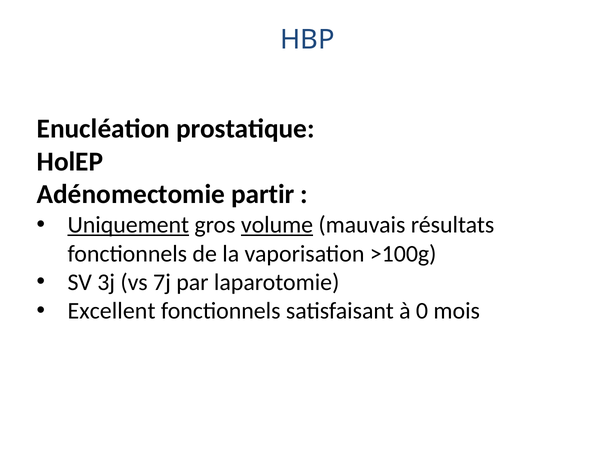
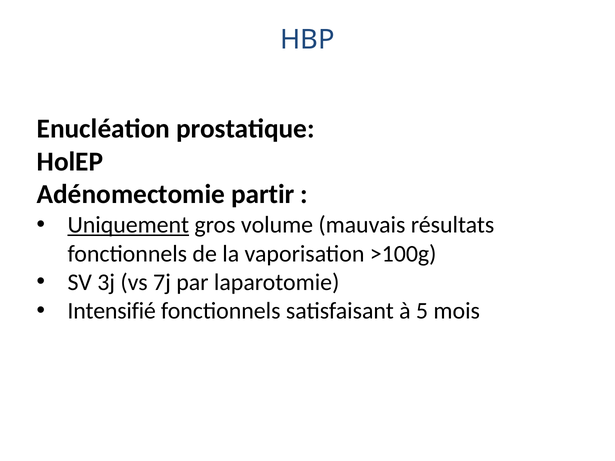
volume underline: present -> none (277, 225)
Excellent: Excellent -> Intensifié (112, 311)
0: 0 -> 5 (422, 311)
